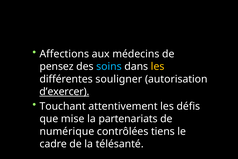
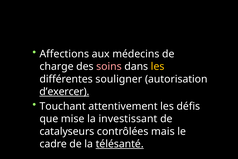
pensez: pensez -> charge (57, 66)
soins colour: light blue -> pink (109, 66)
partenariats: partenariats -> investissant (128, 119)
numérique: numérique -> catalyseurs (67, 131)
tiens: tiens -> mais (163, 131)
télésanté underline: none -> present (120, 144)
